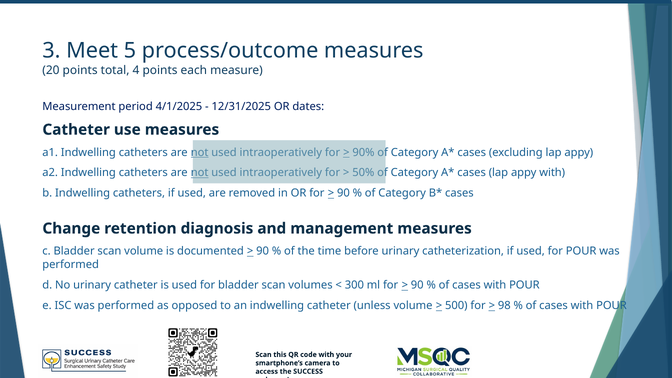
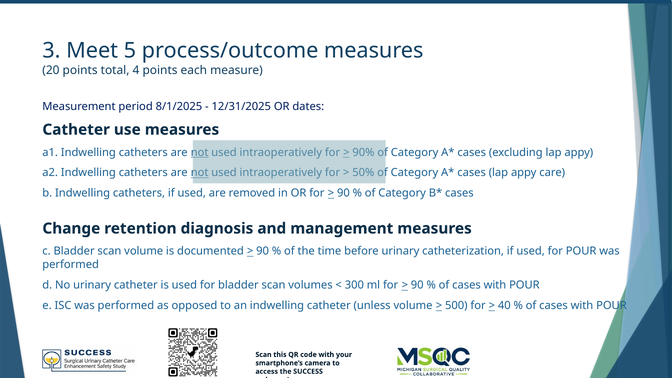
4/1/2025: 4/1/2025 -> 8/1/2025 (179, 106)
appy with: with -> care (552, 173)
98: 98 -> 40 (504, 305)
